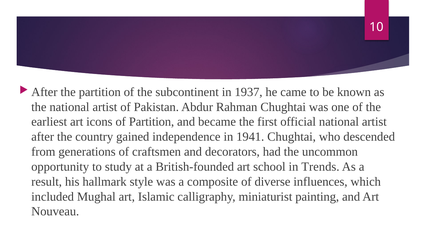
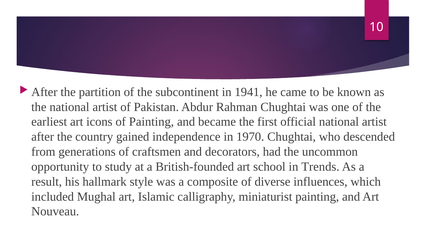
1937: 1937 -> 1941 (249, 92)
of Partition: Partition -> Painting (151, 122)
1941: 1941 -> 1970 (250, 137)
